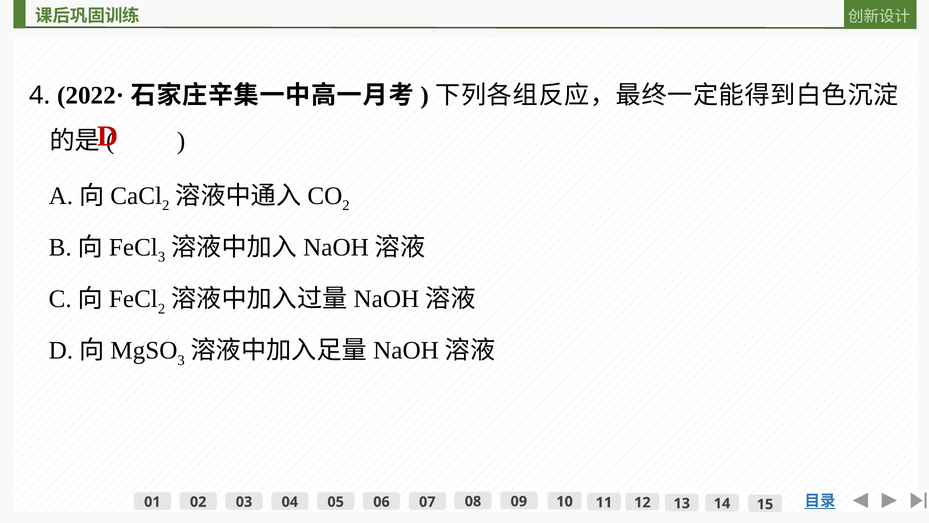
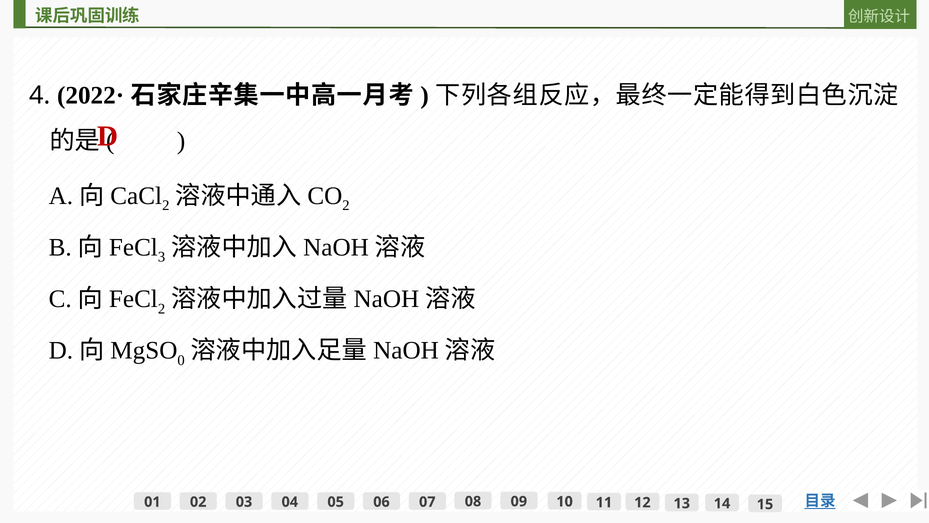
3: 3 -> 0 (181, 360)
